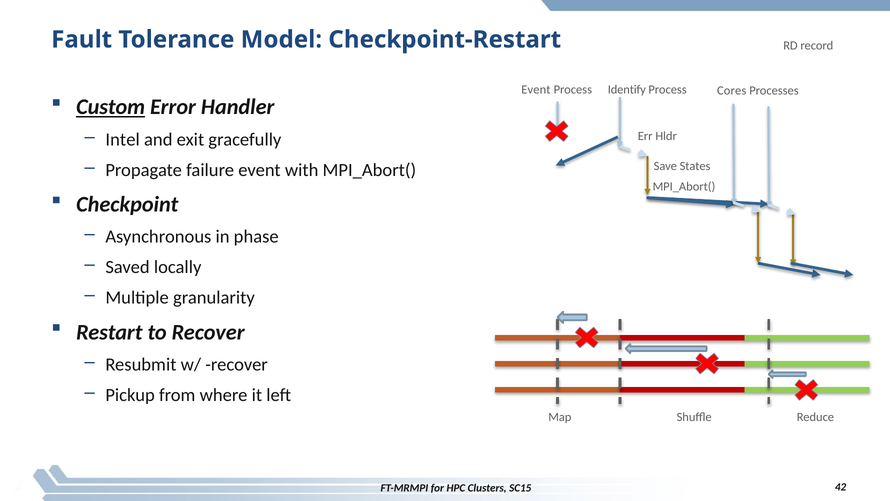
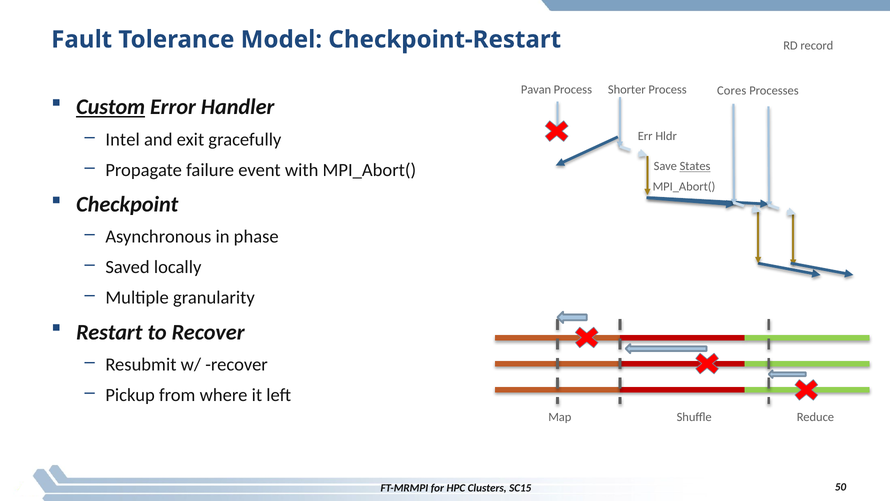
Event: Event -> Pavan (536, 90)
Identify: Identify -> Shorter (627, 90)
States underline: none -> present (695, 166)
42: 42 -> 50 (841, 487)
